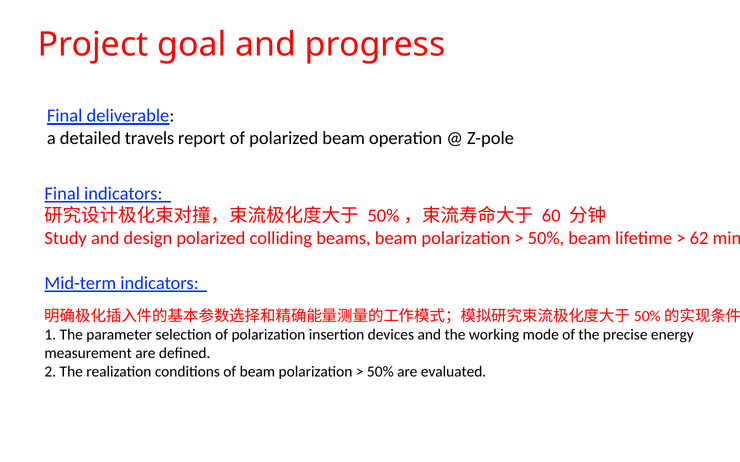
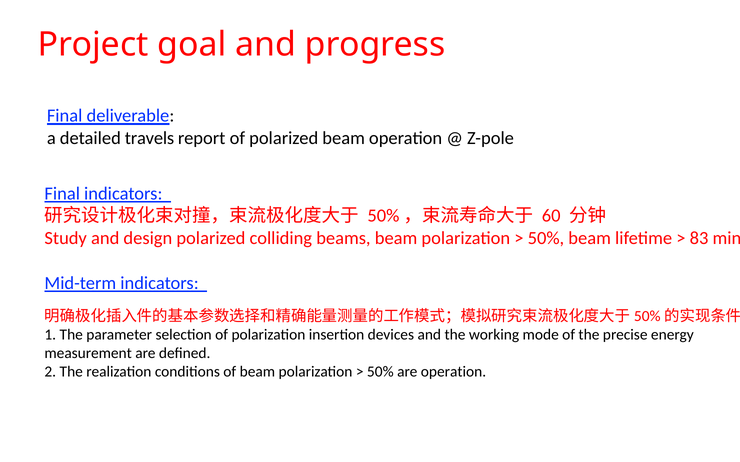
62: 62 -> 83 (699, 238)
are evaluated: evaluated -> operation (453, 372)
